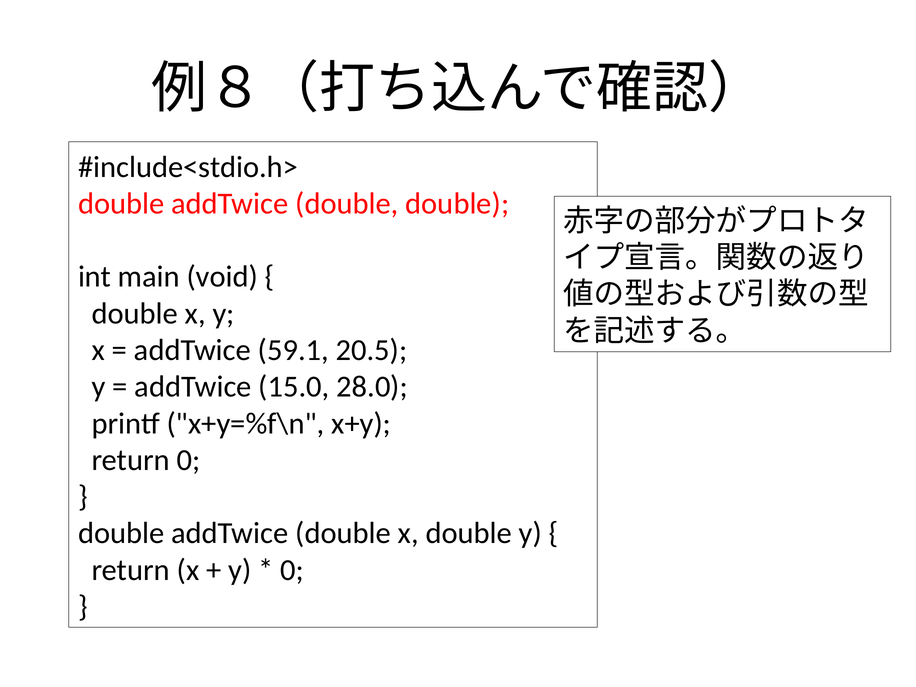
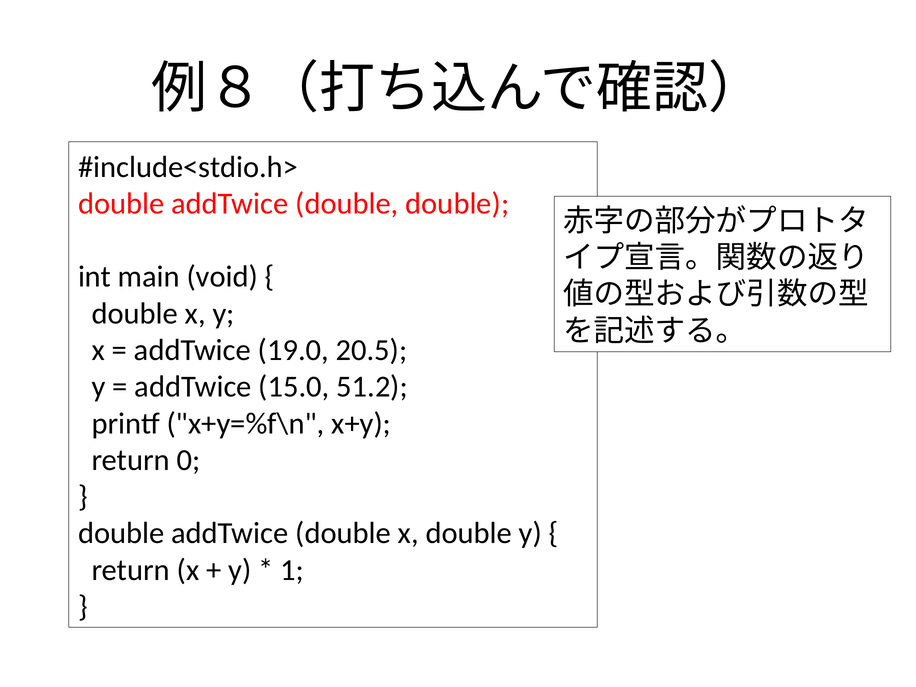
59.1: 59.1 -> 19.0 (293, 350)
28.0: 28.0 -> 51.2 (372, 387)
0: 0 -> 1 (292, 570)
